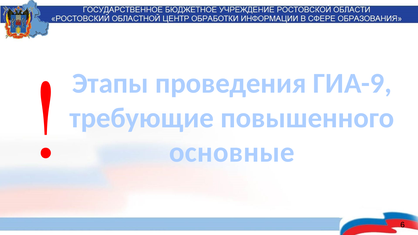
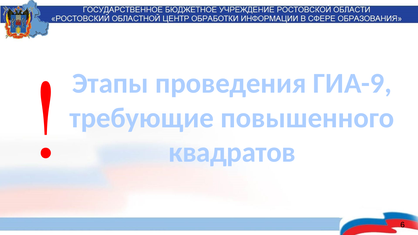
основные: основные -> квадратов (232, 152)
